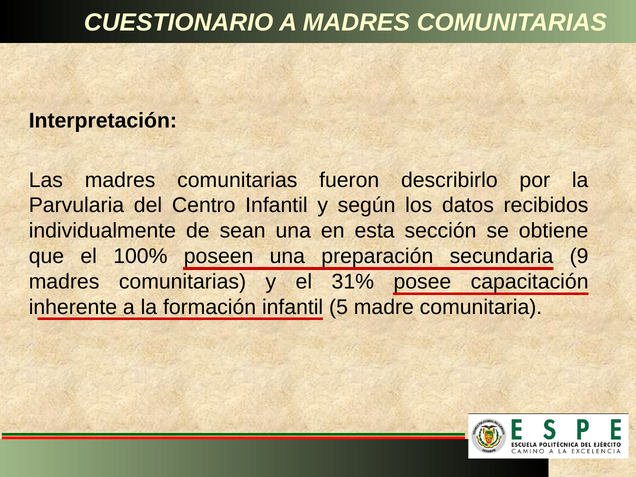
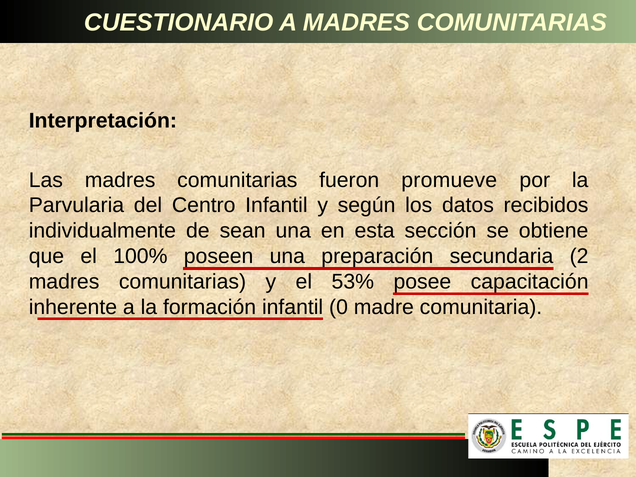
describirlo: describirlo -> promueve (449, 180)
9: 9 -> 2 (579, 256)
31%: 31% -> 53% (353, 282)
5: 5 -> 0 (338, 307)
